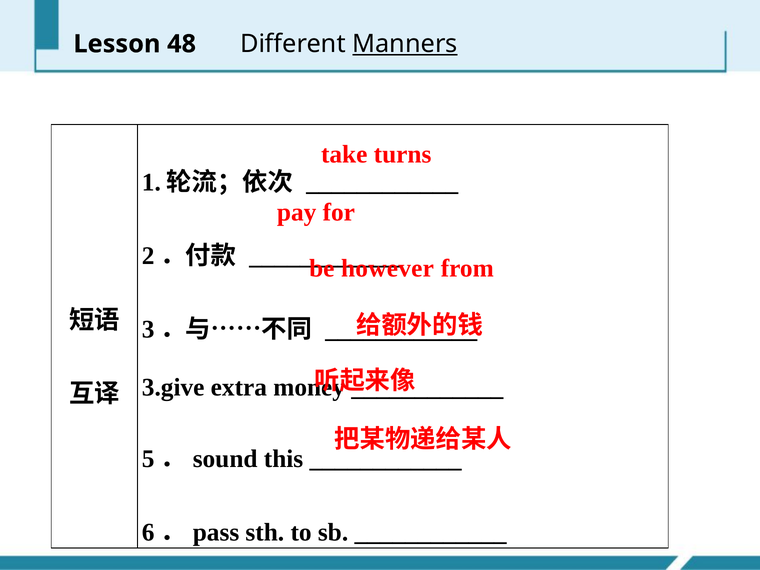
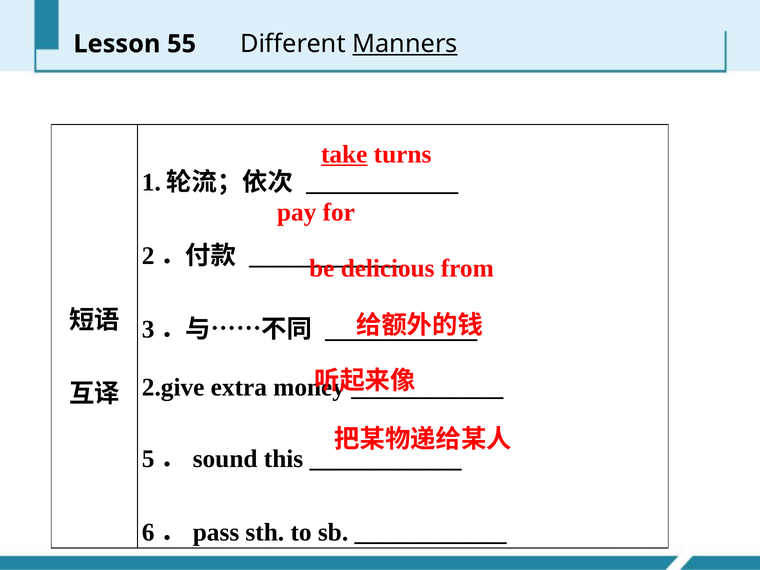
48: 48 -> 55 (182, 44)
take underline: none -> present (344, 154)
however: however -> delicious (388, 268)
3.give: 3.give -> 2.give (173, 387)
